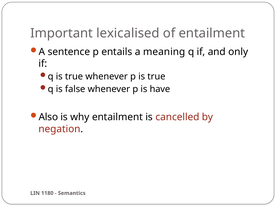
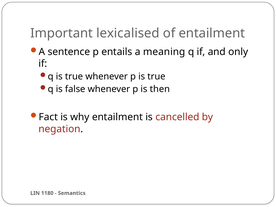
have: have -> then (160, 89)
Also: Also -> Fact (48, 117)
